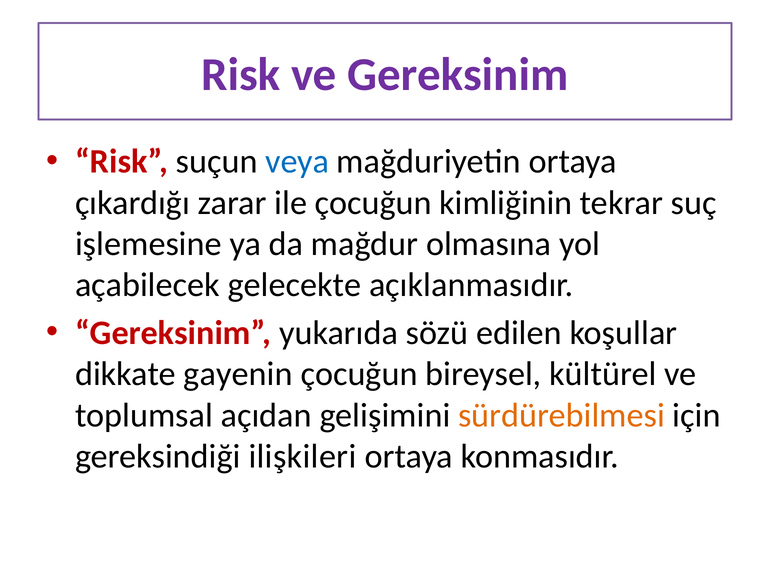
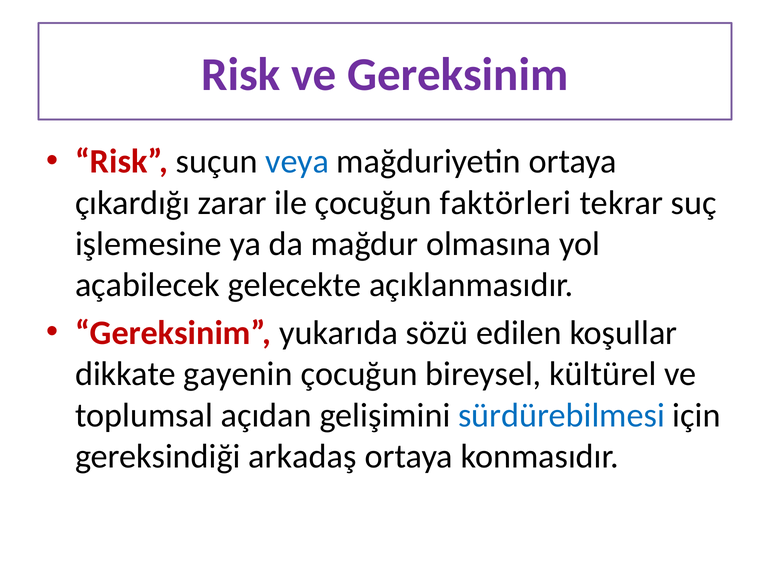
kimliğinin: kimliğinin -> faktörleri (506, 203)
sürdürebilmesi colour: orange -> blue (561, 415)
ilişkileri: ilişkileri -> arkadaş (303, 456)
